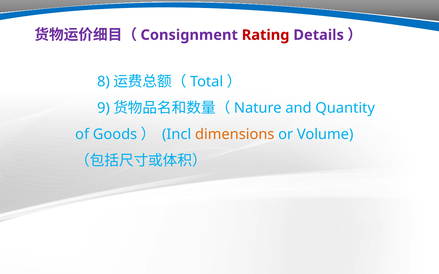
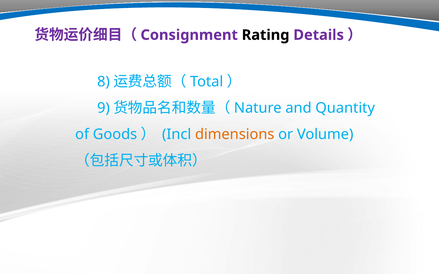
Rating colour: red -> black (266, 35)
